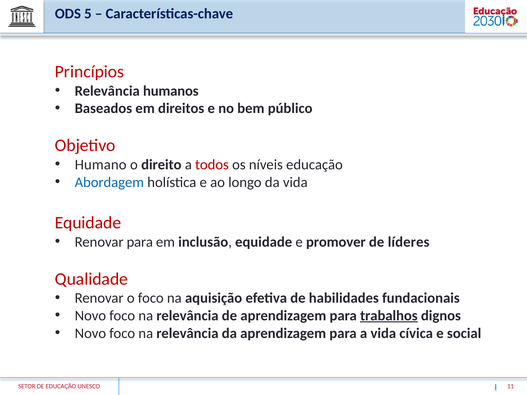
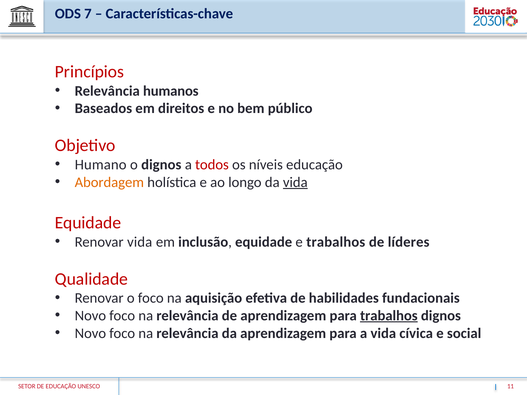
5: 5 -> 7 (88, 14)
o direito: direito -> dignos (161, 165)
Abordagem colour: blue -> orange (109, 182)
vida underline: none -> present (295, 182)
Renovar para: para -> vida (140, 242)
e promover: promover -> trabalhos (336, 242)
